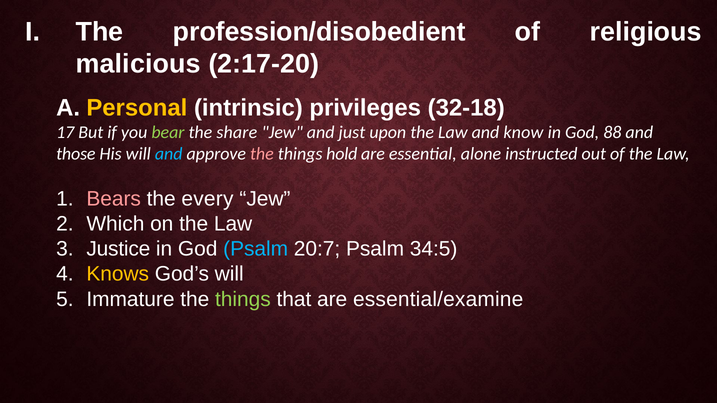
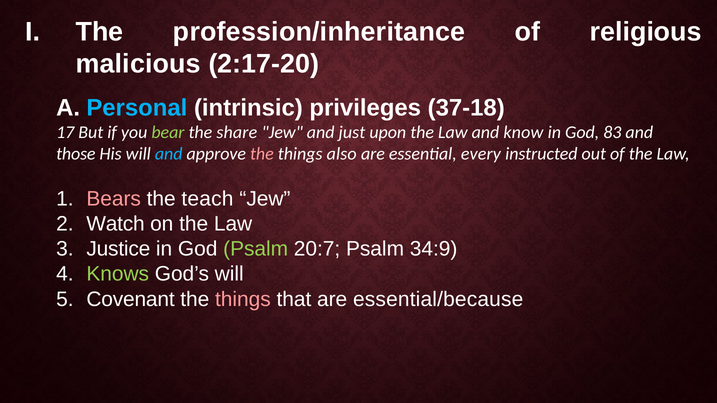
profession/disobedient: profession/disobedient -> profession/inheritance (319, 32)
Personal colour: yellow -> light blue (137, 108)
32-18: 32-18 -> 37-18 (466, 108)
88: 88 -> 83 (612, 132)
hold: hold -> also (342, 154)
alone: alone -> every (481, 154)
every: every -> teach (207, 199)
Which: Which -> Watch (115, 224)
Psalm colour: light blue -> light green (256, 249)
34:5: 34:5 -> 34:9 (434, 249)
Knows colour: yellow -> light green (118, 274)
Immature: Immature -> Covenant (131, 299)
things colour: light green -> pink (243, 299)
essential/examine: essential/examine -> essential/because (438, 299)
